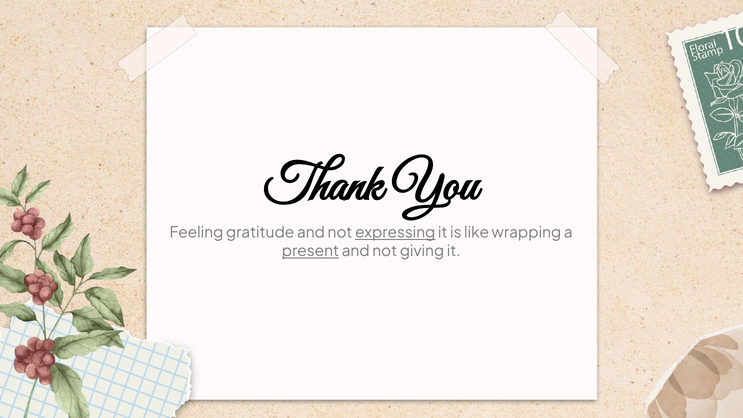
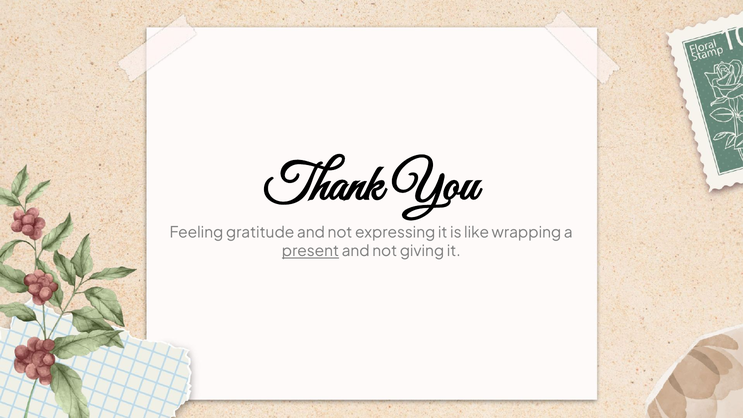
expressing underline: present -> none (395, 233)
